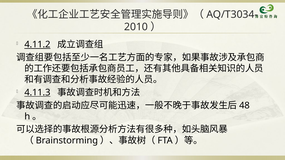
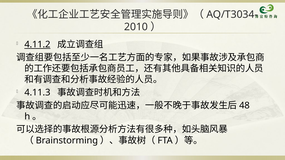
4.11.3 underline: present -> none (37, 93)
